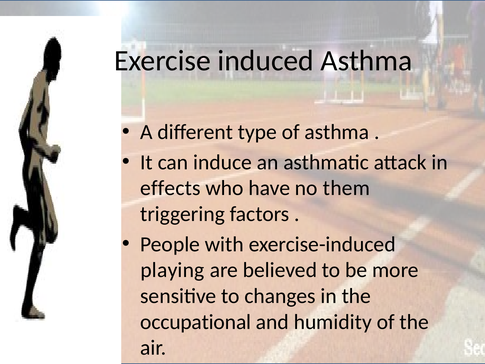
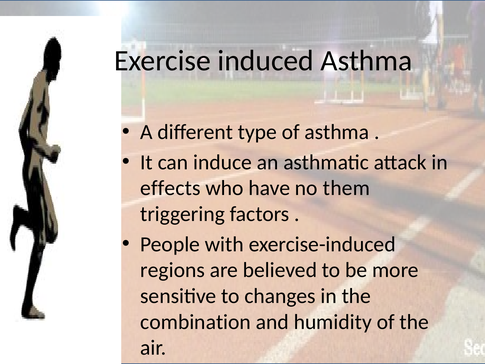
playing: playing -> regions (173, 270)
occupational: occupational -> combination (196, 322)
